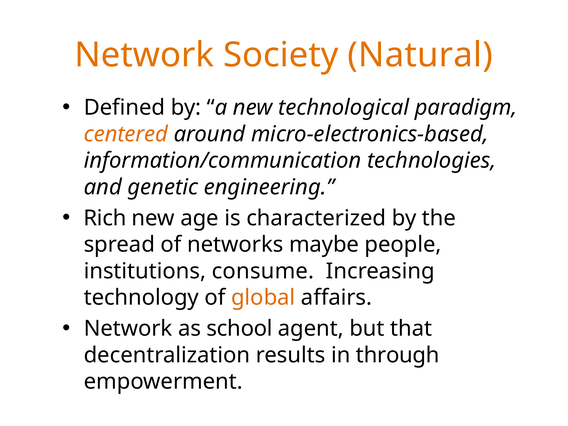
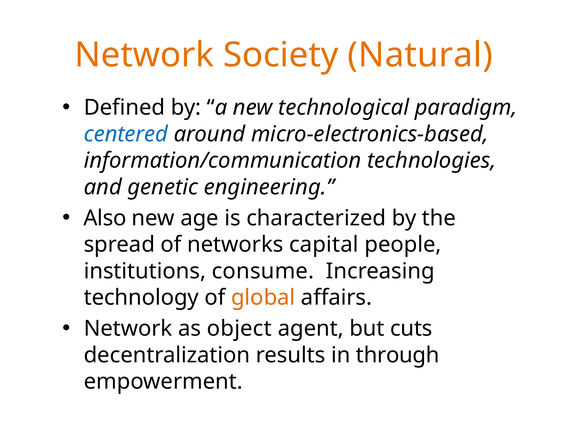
centered colour: orange -> blue (126, 134)
Rich: Rich -> Also (105, 218)
maybe: maybe -> capital (324, 245)
school: school -> object (239, 329)
that: that -> cuts (411, 329)
